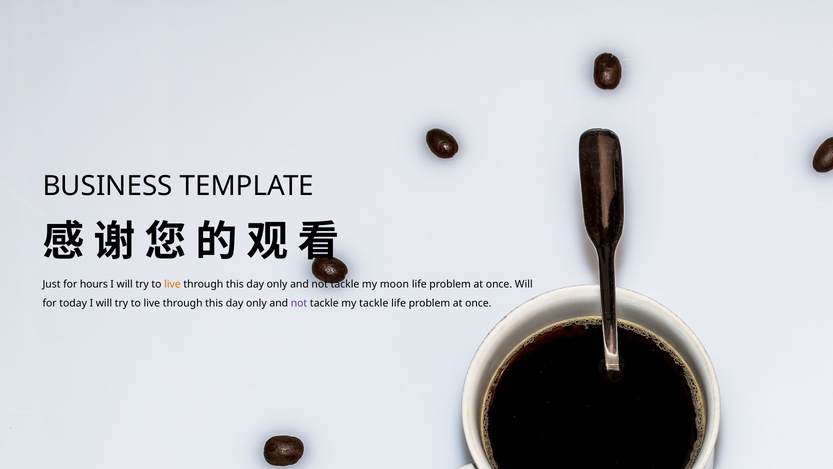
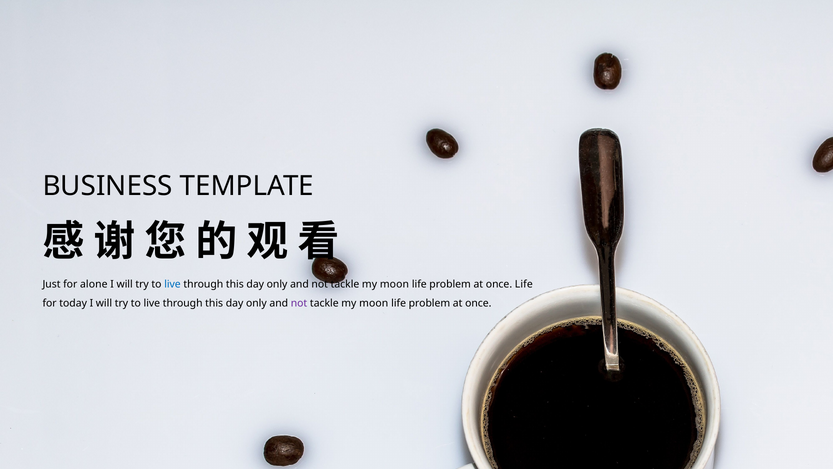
hours: hours -> alone (94, 284)
live colour: orange -> blue (172, 284)
once Will: Will -> Life (524, 284)
tackle: tackle -> moon (374, 303)
